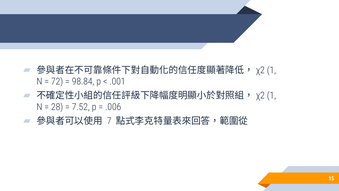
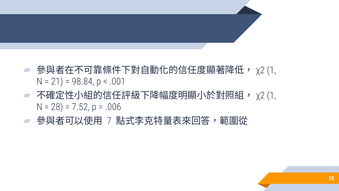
72: 72 -> 21 (57, 81)
